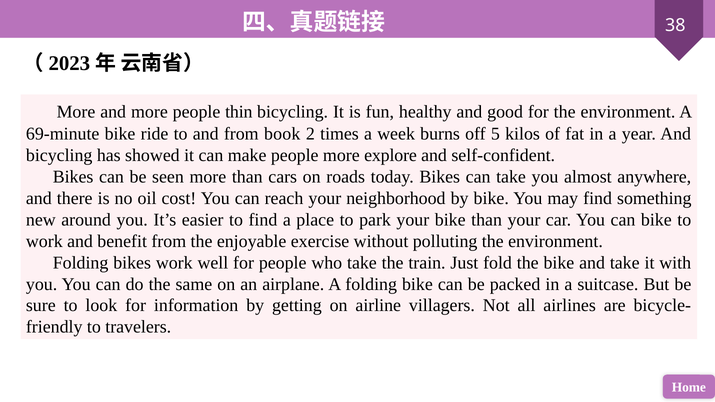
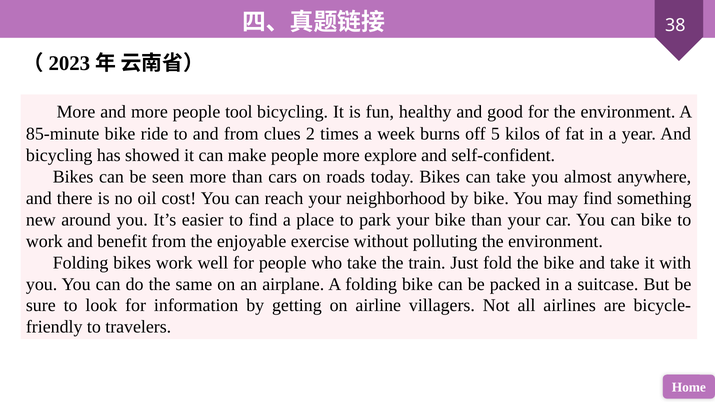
thin: thin -> tool (239, 112)
69-minute: 69-minute -> 85-minute (63, 134)
book: book -> clues (282, 134)
